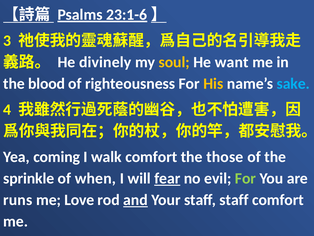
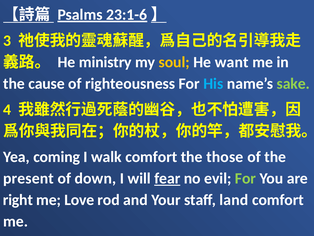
divinely: divinely -> ministry (105, 62)
blood: blood -> cause (47, 84)
His colour: yellow -> light blue (213, 84)
sake colour: light blue -> light green (293, 84)
sprinkle: sprinkle -> present (29, 178)
when: when -> down (95, 178)
runs: runs -> right (18, 200)
and underline: present -> none (135, 200)
staff staff: staff -> land (234, 200)
